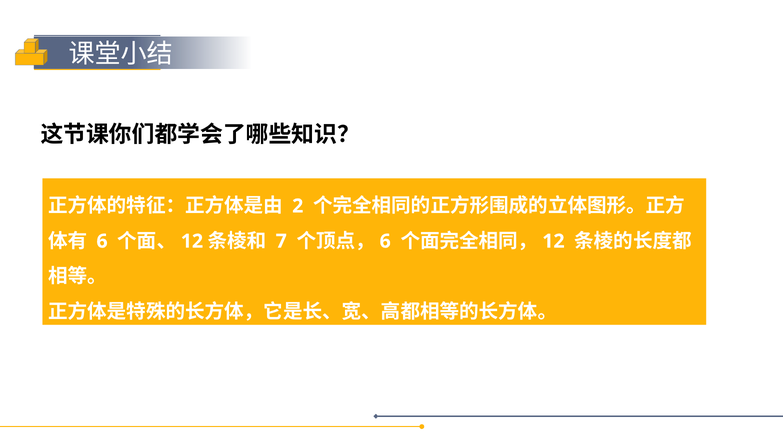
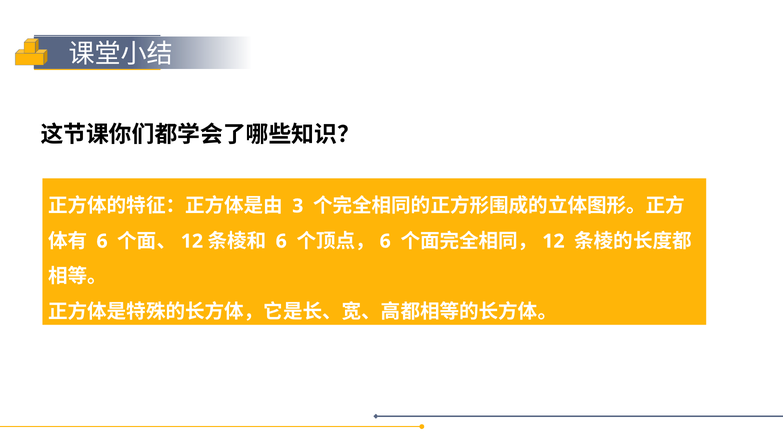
2: 2 -> 3 (298, 206)
7: 7 -> 6 (281, 241)
